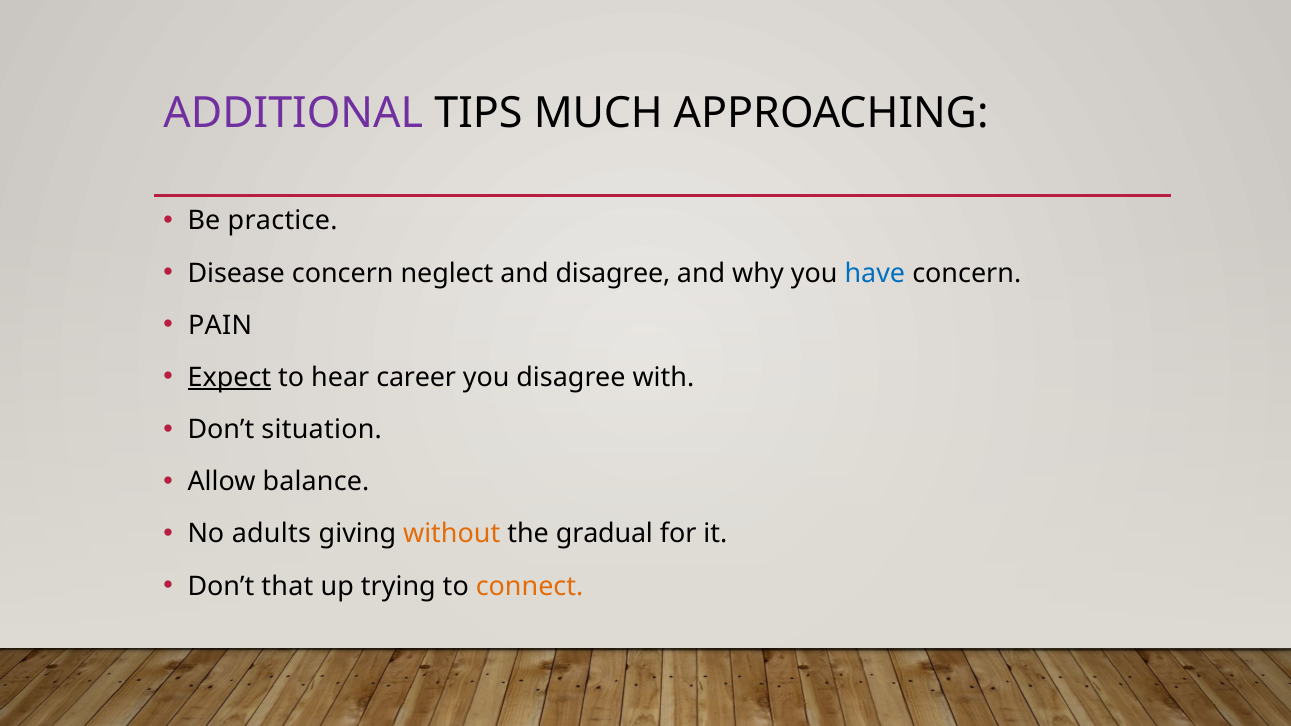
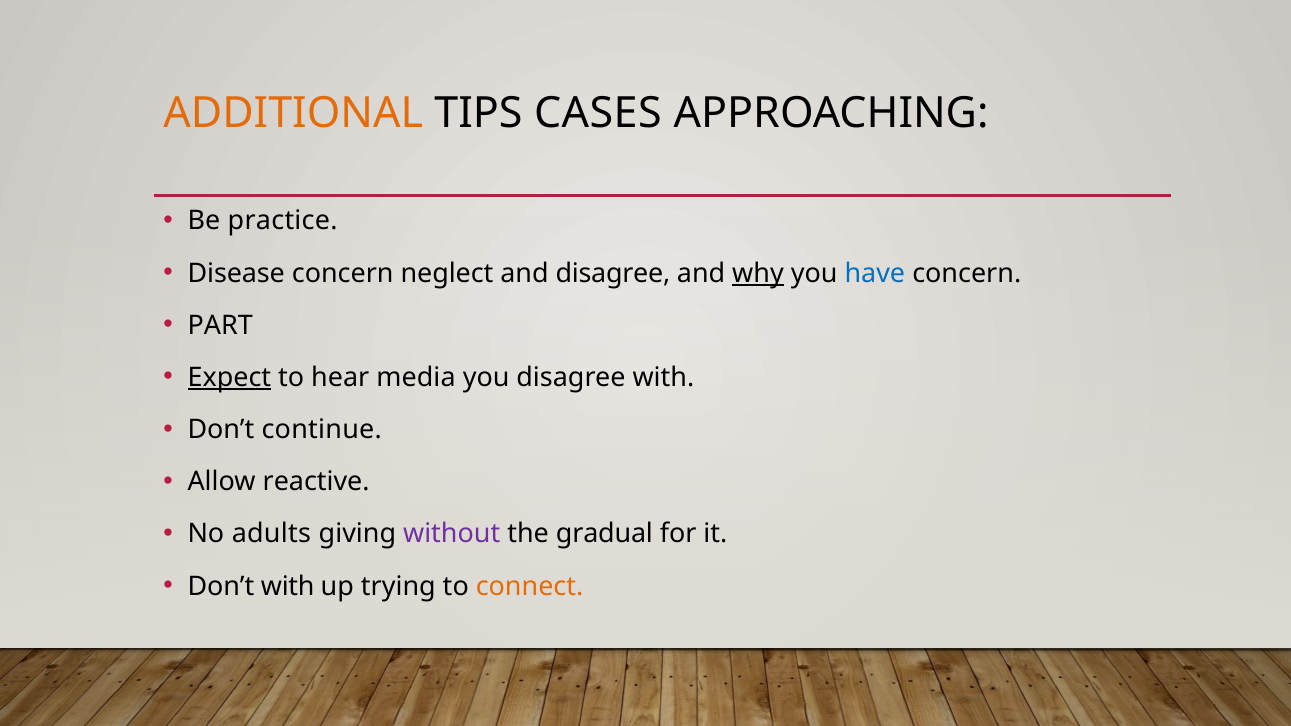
ADDITIONAL colour: purple -> orange (293, 113)
MUCH: MUCH -> CASES (598, 113)
why underline: none -> present (758, 273)
PAIN: PAIN -> PART (220, 325)
career: career -> media (416, 378)
situation: situation -> continue (322, 430)
balance: balance -> reactive (316, 482)
without colour: orange -> purple (452, 534)
Don’t that: that -> with (288, 586)
